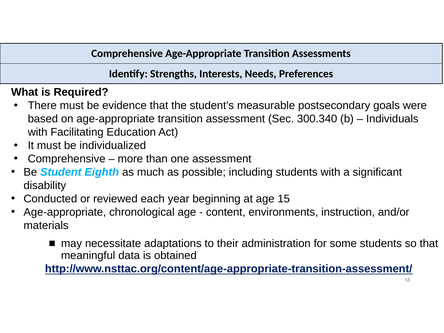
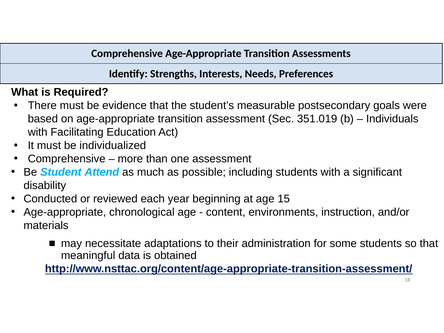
300.340: 300.340 -> 351.019 (317, 119)
Eighth: Eighth -> Attend (102, 172)
